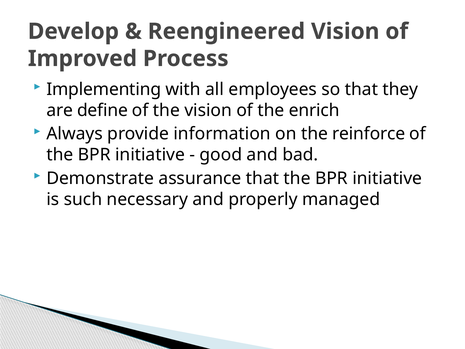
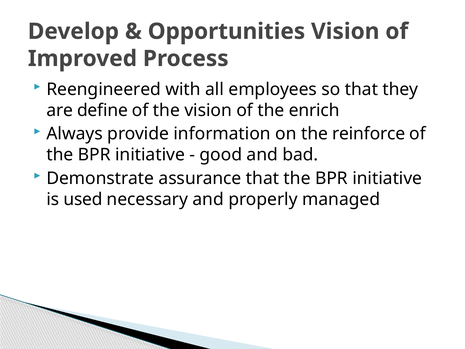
Reengineered: Reengineered -> Opportunities (226, 31)
Implementing: Implementing -> Reengineered (104, 89)
such: such -> used (83, 199)
